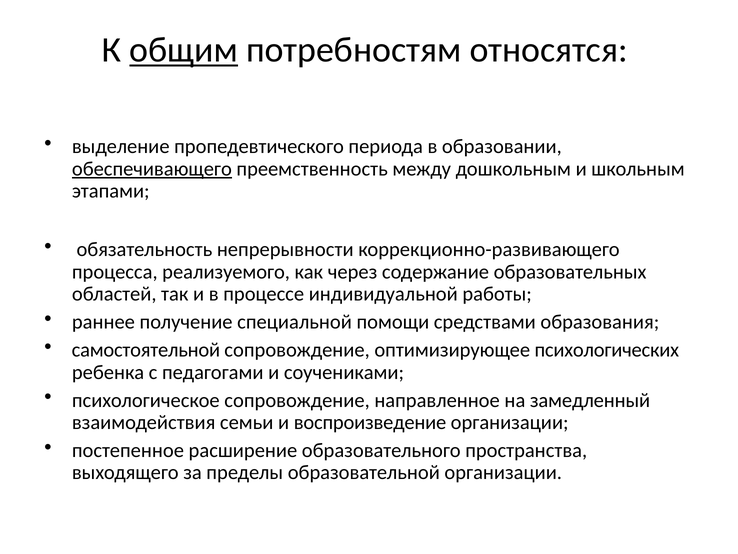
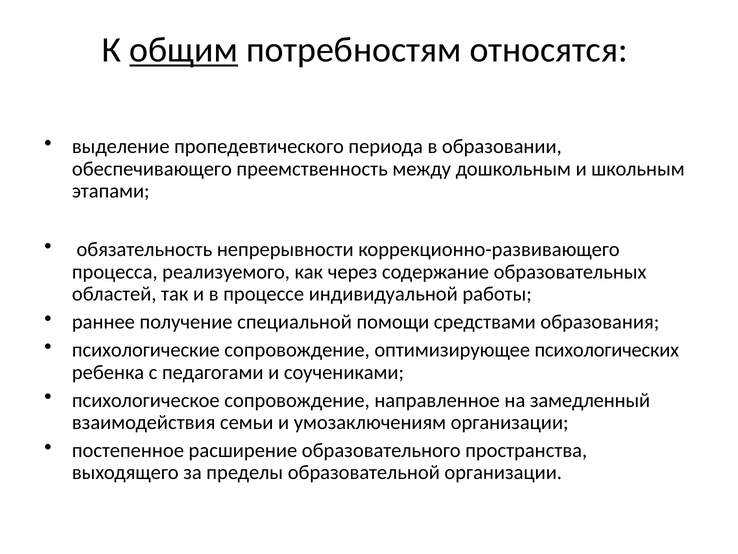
обеспечивающего underline: present -> none (152, 169)
самостоятельной: самостоятельной -> психологические (146, 350)
воспроизведение: воспроизведение -> умозаключениям (370, 422)
